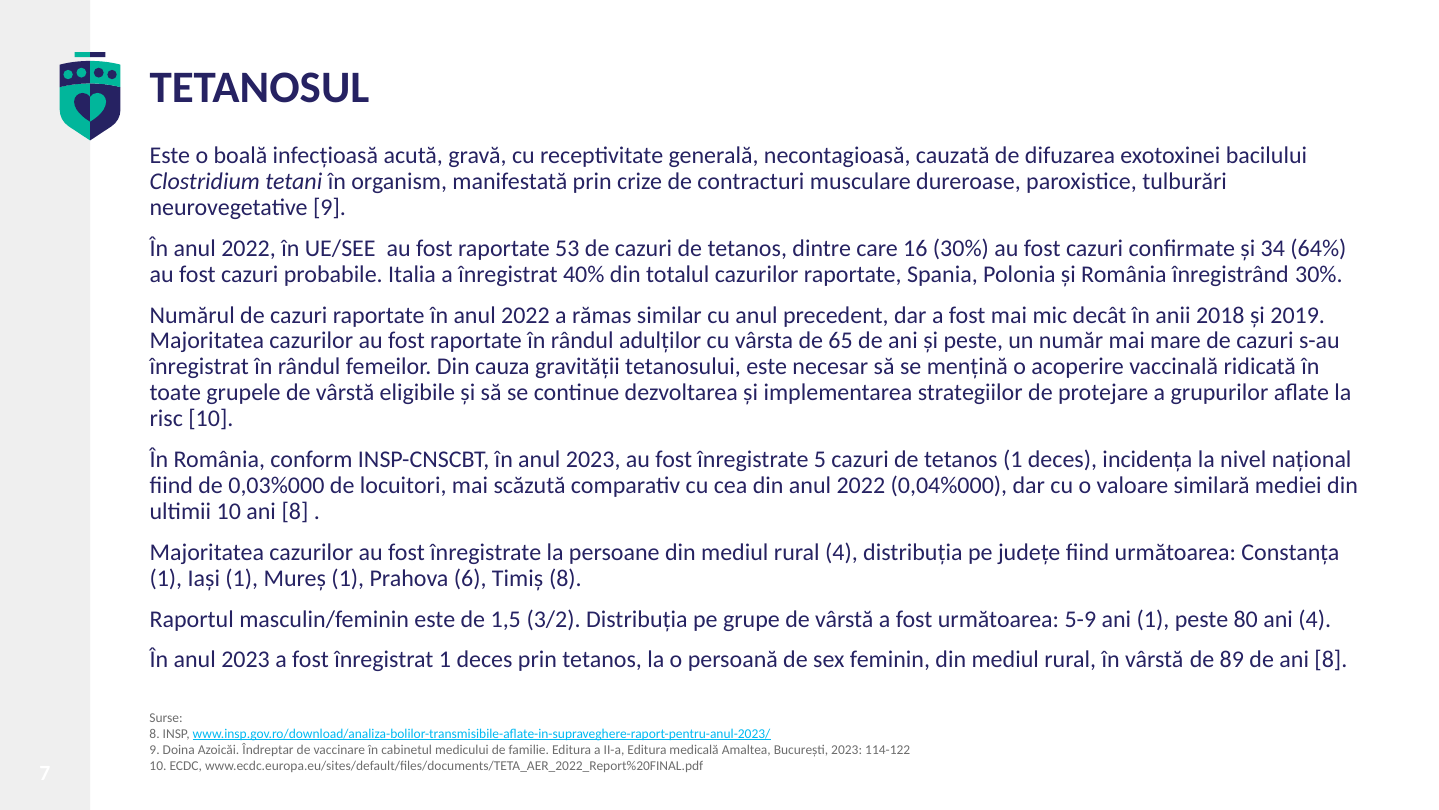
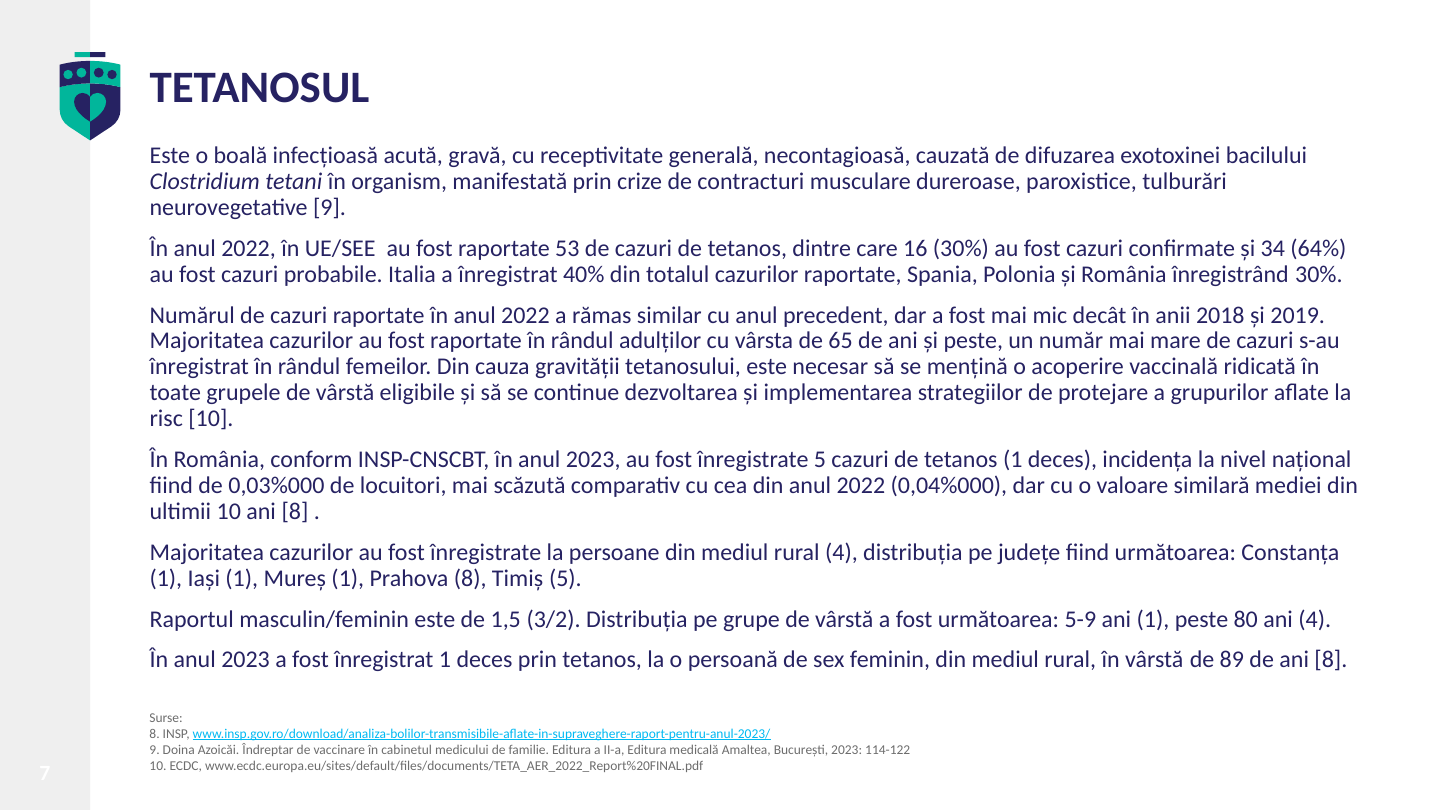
Prahova 6: 6 -> 8 (470, 579)
Timiș 8: 8 -> 5 (565, 579)
